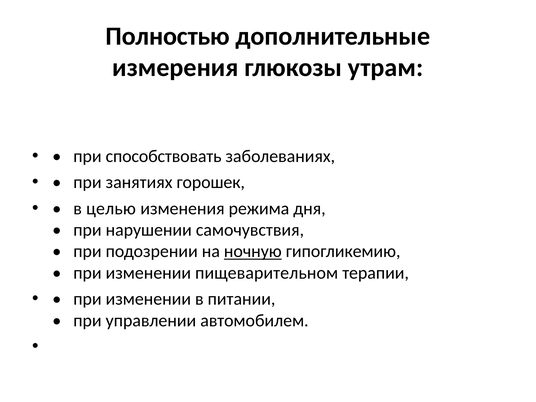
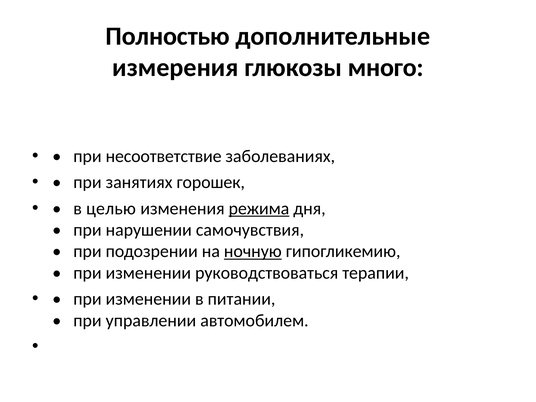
утрам: утрам -> много (386, 67)
способствовать: способствовать -> несоответствие (164, 156)
режима underline: none -> present (259, 209)
пищеварительном: пищеварительном -> руководствоваться (267, 273)
